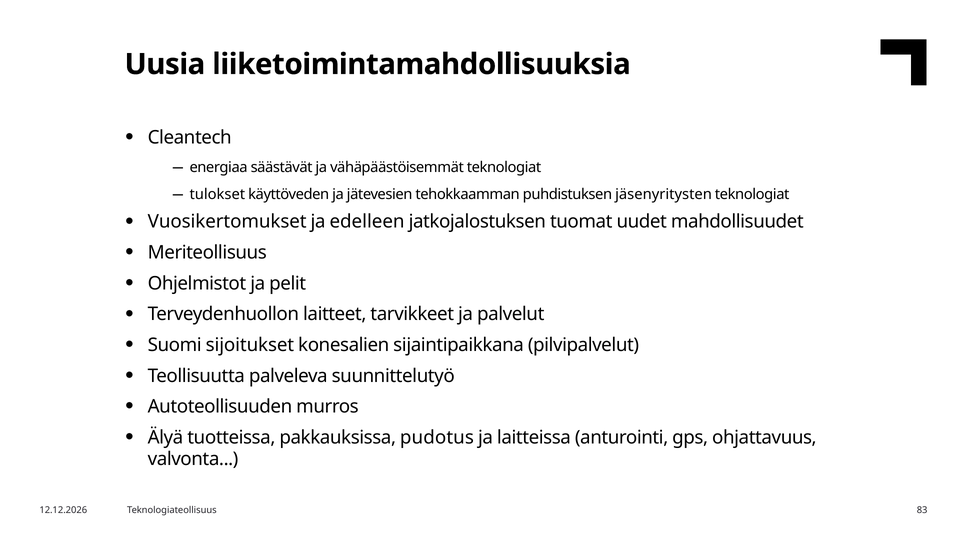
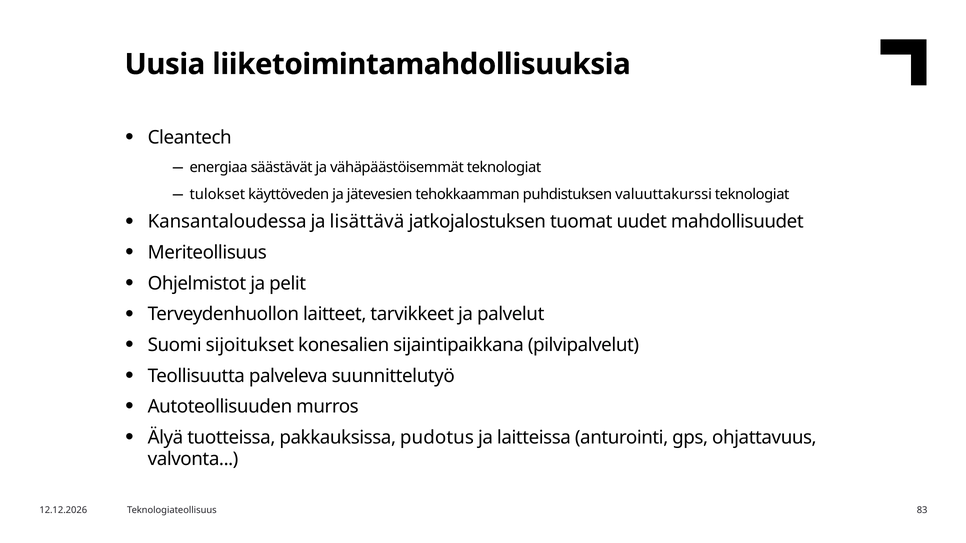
jäsenyritysten: jäsenyritysten -> valuuttakurssi (664, 195)
Vuosikertomukset: Vuosikertomukset -> Kansantaloudessa (227, 222)
edelleen: edelleen -> lisättävä (367, 222)
